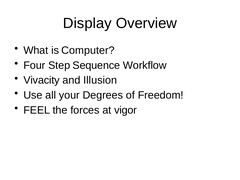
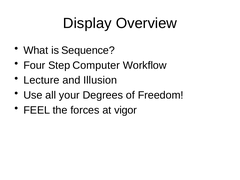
Computer: Computer -> Sequence (88, 50)
Sequence: Sequence -> Computer (96, 65)
Vivacity: Vivacity -> Lecture (41, 80)
